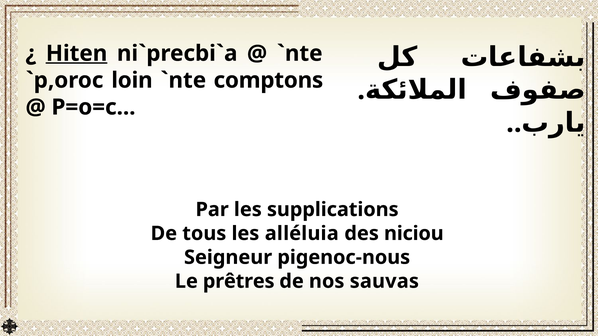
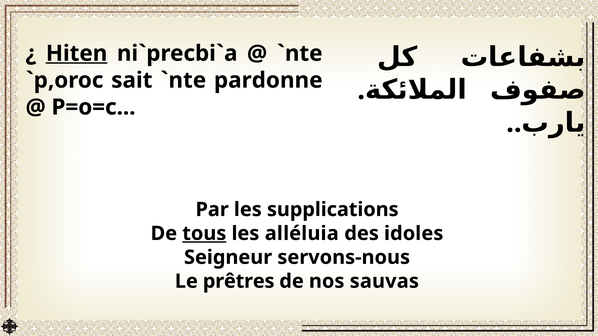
loin: loin -> sait (132, 80)
comptons: comptons -> pardonne (268, 80)
tous underline: none -> present (204, 234)
niciou: niciou -> idoles (414, 234)
pigenoc-nous: pigenoc-nous -> servons-nous (344, 258)
